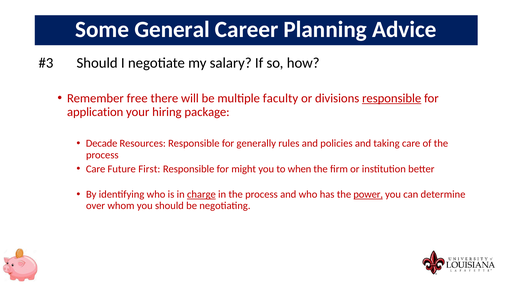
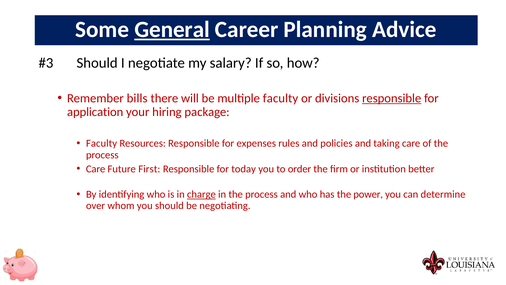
General underline: none -> present (172, 29)
free: free -> bills (137, 98)
Decade: Decade -> Faculty (102, 143)
generally: generally -> expenses (256, 143)
might: might -> today (244, 169)
when: when -> order (300, 169)
power underline: present -> none (368, 194)
